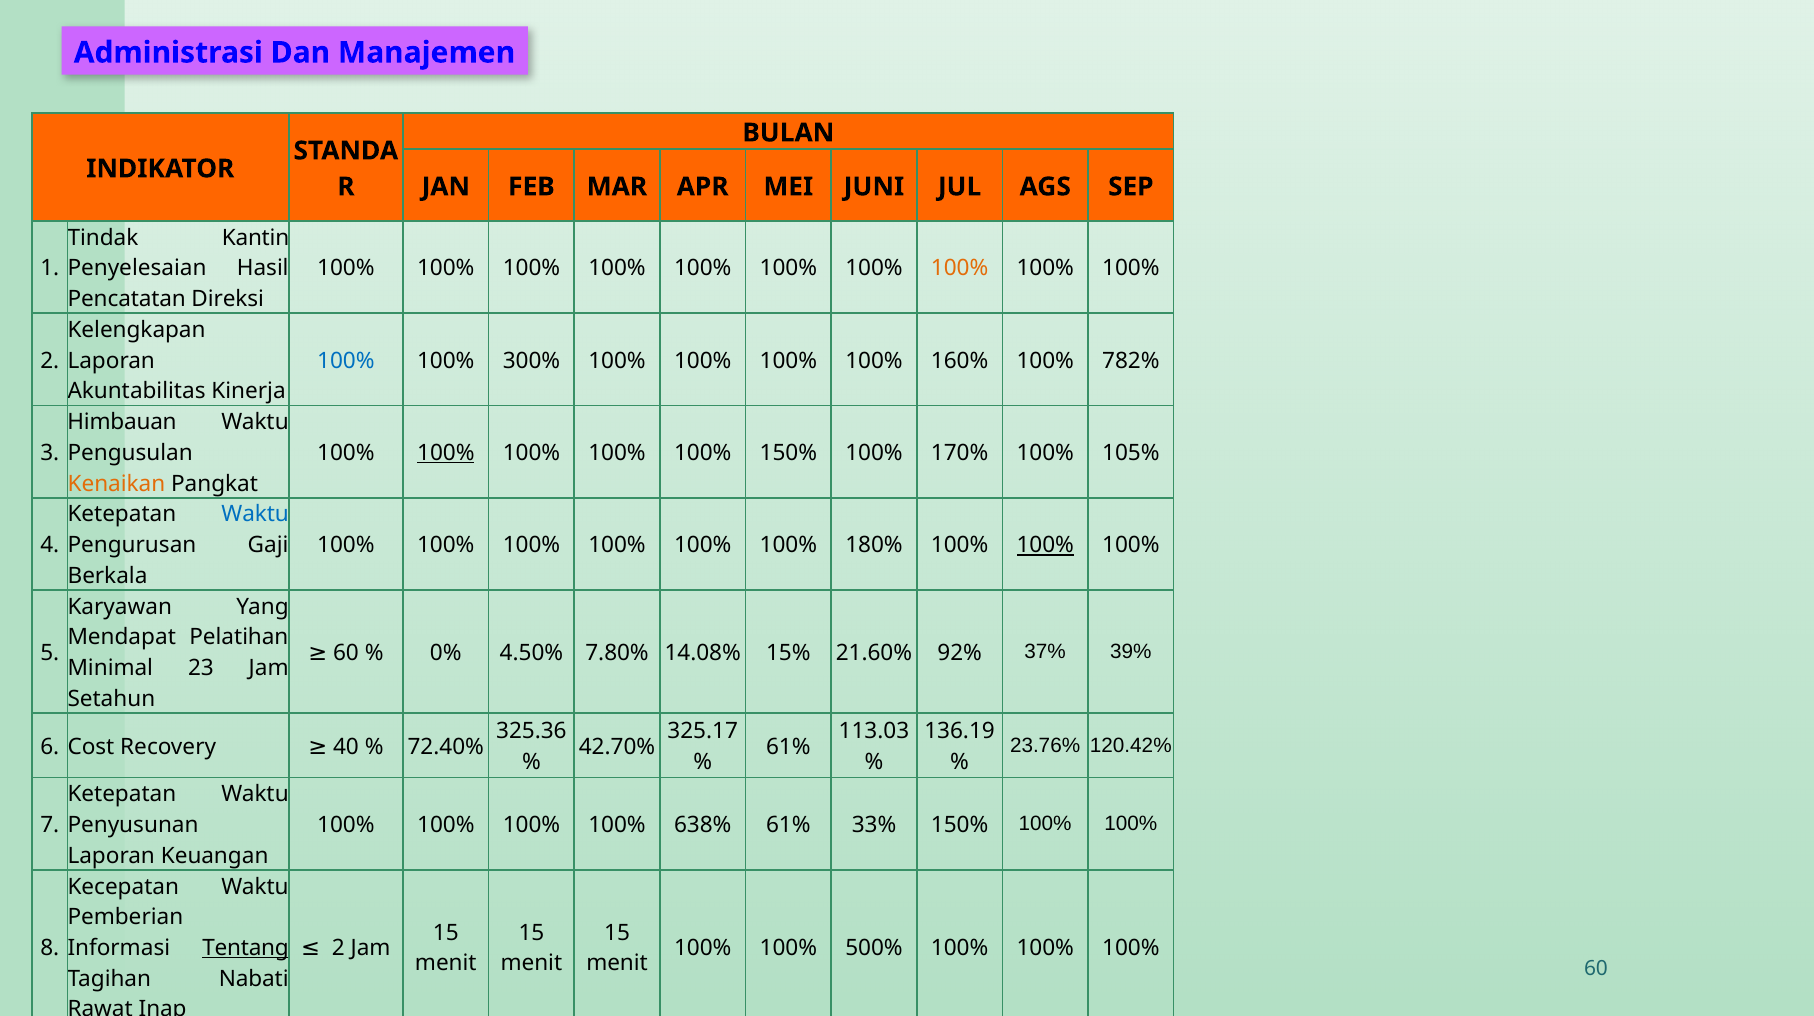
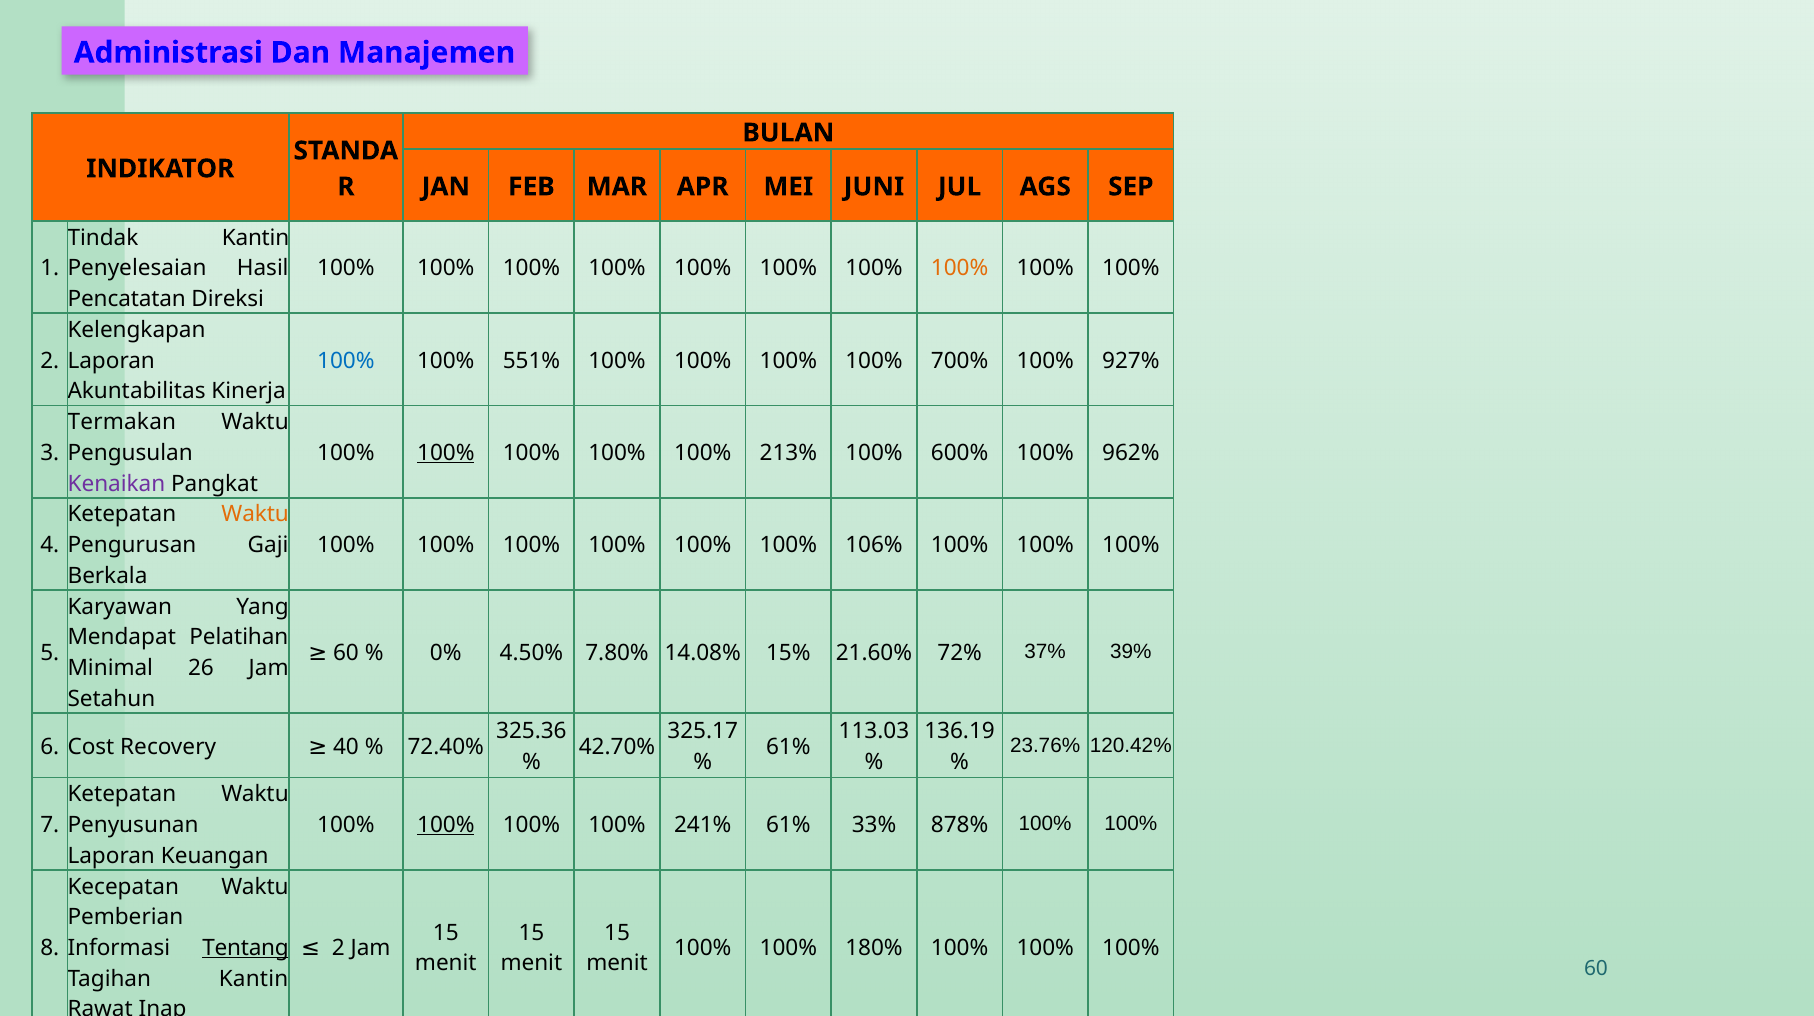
300%: 300% -> 551% (531, 361)
160%: 160% -> 700% (960, 361)
782%: 782% -> 927% (1131, 361)
Himbauan: Himbauan -> Termakan (122, 422)
100% 150%: 150% -> 213% (788, 453)
170%: 170% -> 600% (960, 453)
105%: 105% -> 962% (1131, 453)
Kenaikan colour: orange -> purple (116, 484)
Waktu colour: blue -> orange (255, 515)
180%: 180% -> 106% (874, 545)
100% underline: present -> none (1045, 545)
92%: 92% -> 72% (960, 653)
23: 23 -> 26 (201, 668)
100% underline: none -> present (446, 825)
638%: 638% -> 241% (703, 825)
33% 150%: 150% -> 878% (960, 825)
500%: 500% -> 180% (874, 948)
Tagihan Nabati: Nabati -> Kantin (254, 979)
